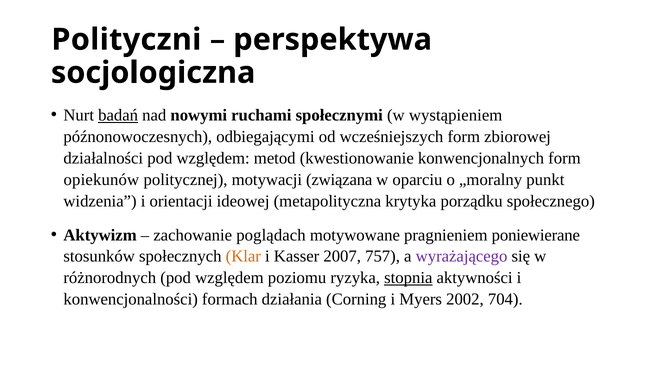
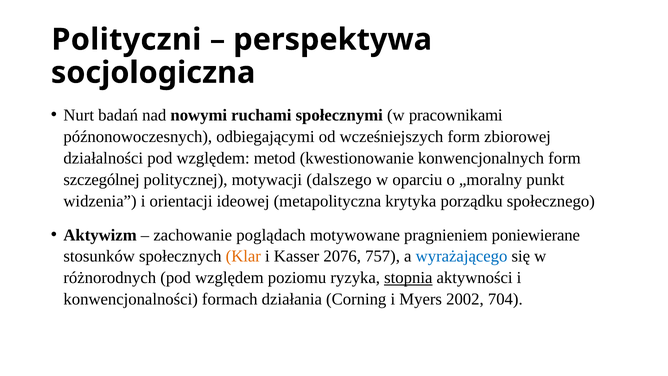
badań underline: present -> none (118, 115)
wystąpieniem: wystąpieniem -> pracownikami (456, 115)
opiekunów: opiekunów -> szczególnej (102, 179)
związana: związana -> dalszego (339, 179)
2007: 2007 -> 2076 (342, 256)
wyrażającego colour: purple -> blue (462, 256)
